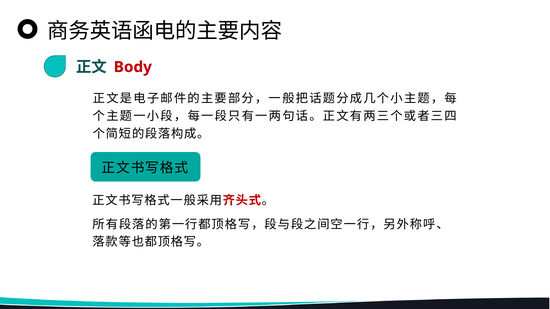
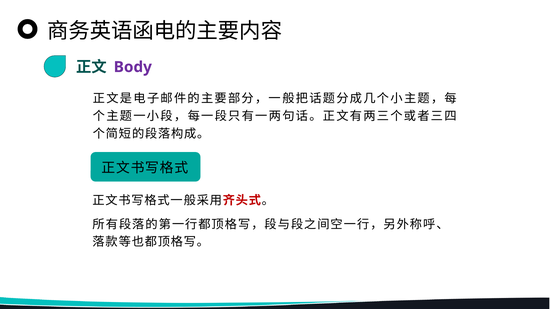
Body colour: red -> purple (133, 67)
